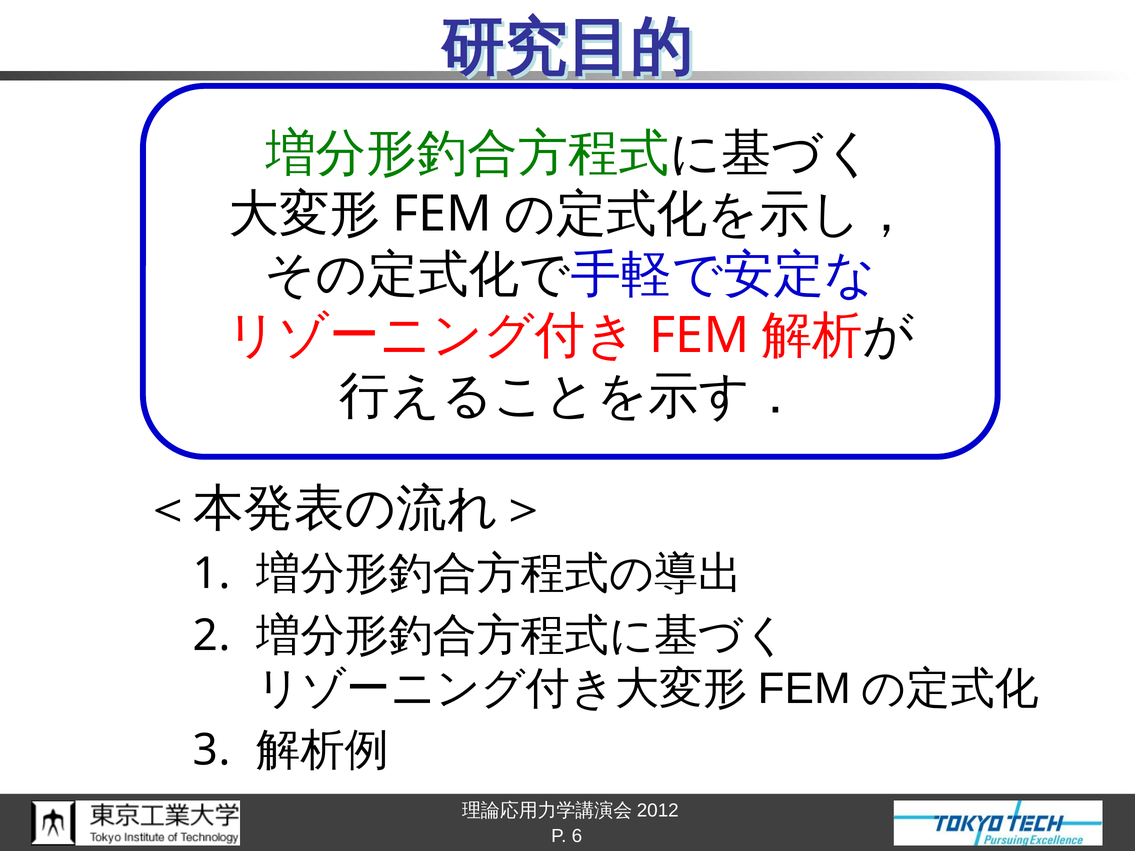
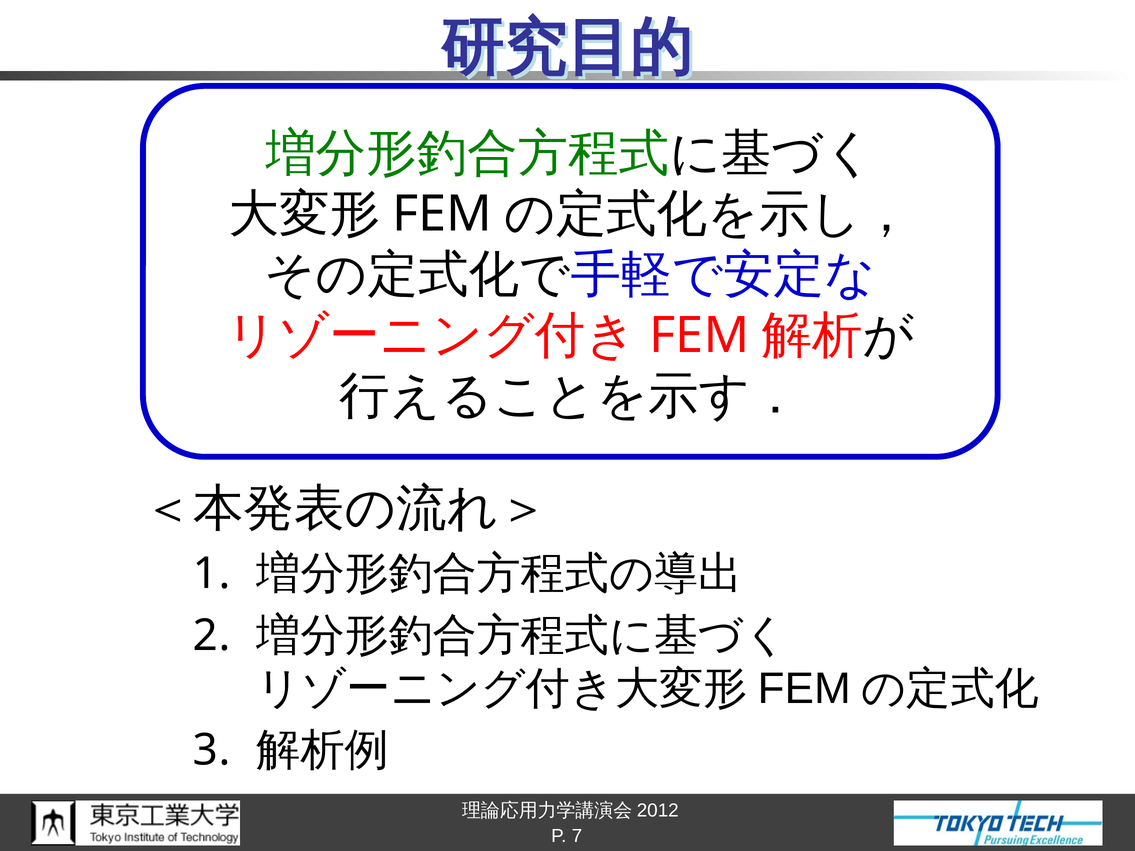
6: 6 -> 7 (577, 836)
